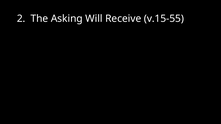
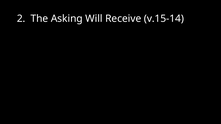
v.15-55: v.15-55 -> v.15-14 (164, 19)
